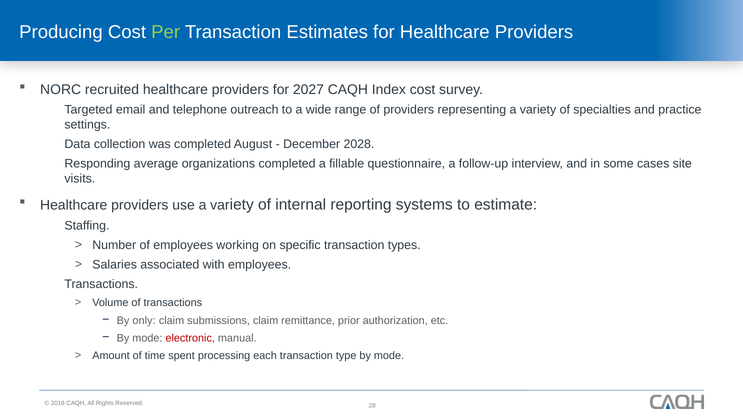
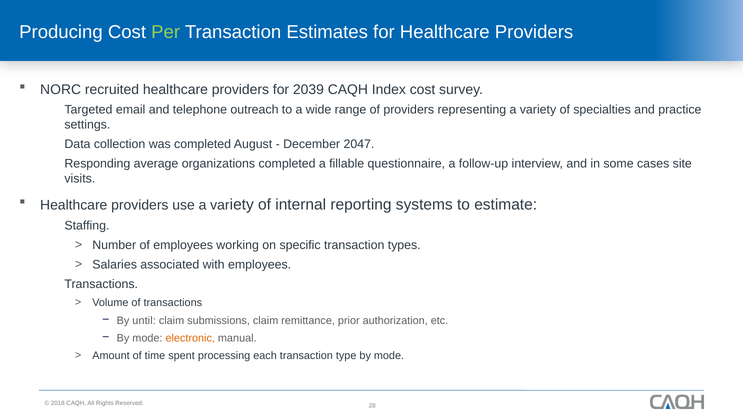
2027: 2027 -> 2039 (308, 89)
2028: 2028 -> 2047 (359, 144)
only: only -> until (144, 320)
electronic colour: red -> orange (190, 338)
